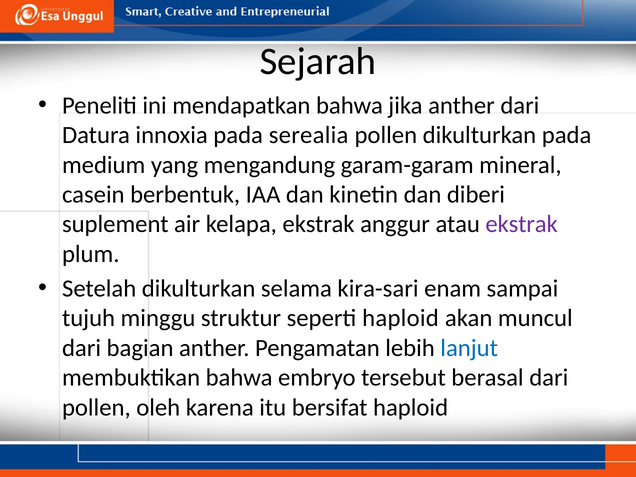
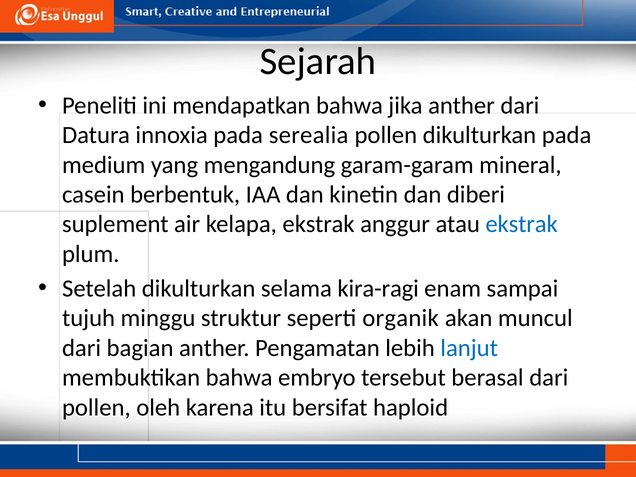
ekstrak colour: purple -> blue (522, 224)
kira-sari: kira-sari -> kira-ragi (378, 289)
seperti haploid: haploid -> organik (401, 318)
